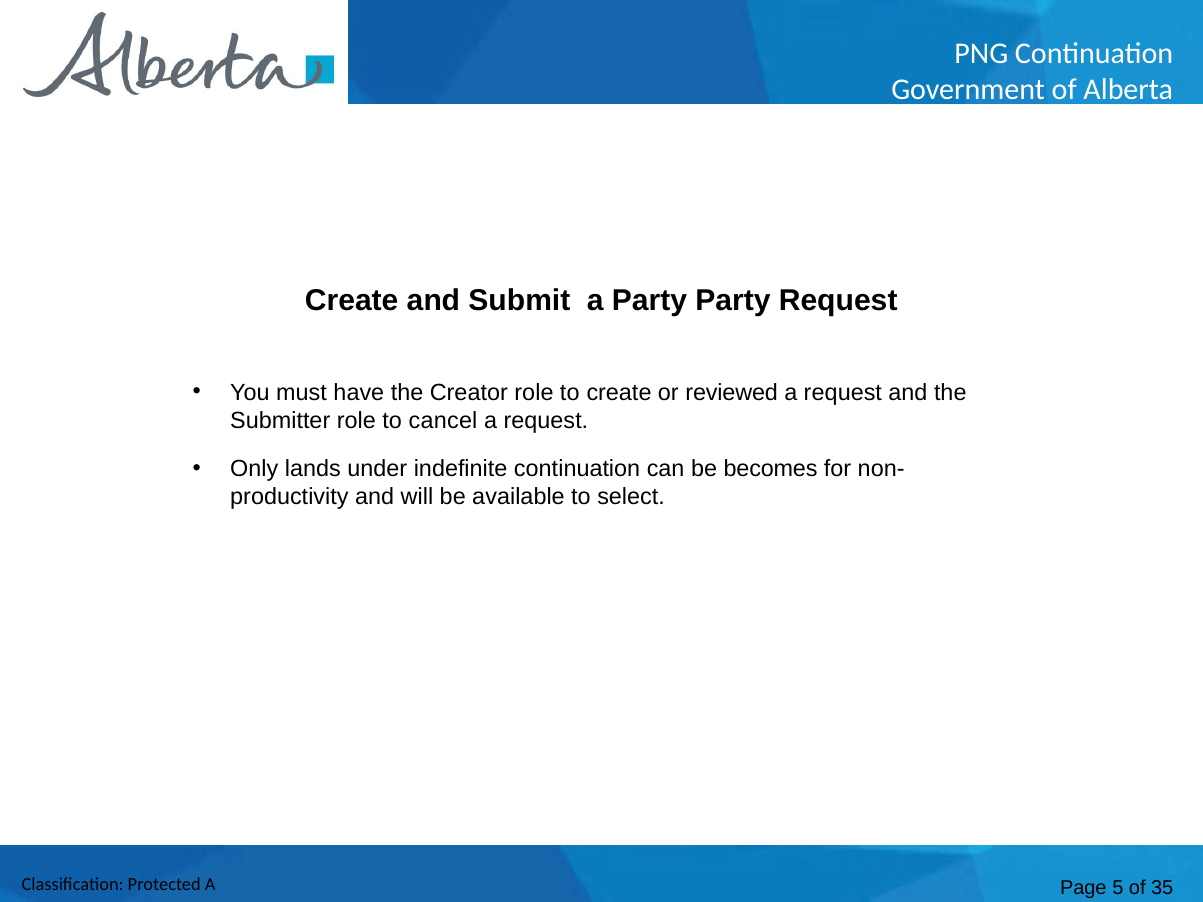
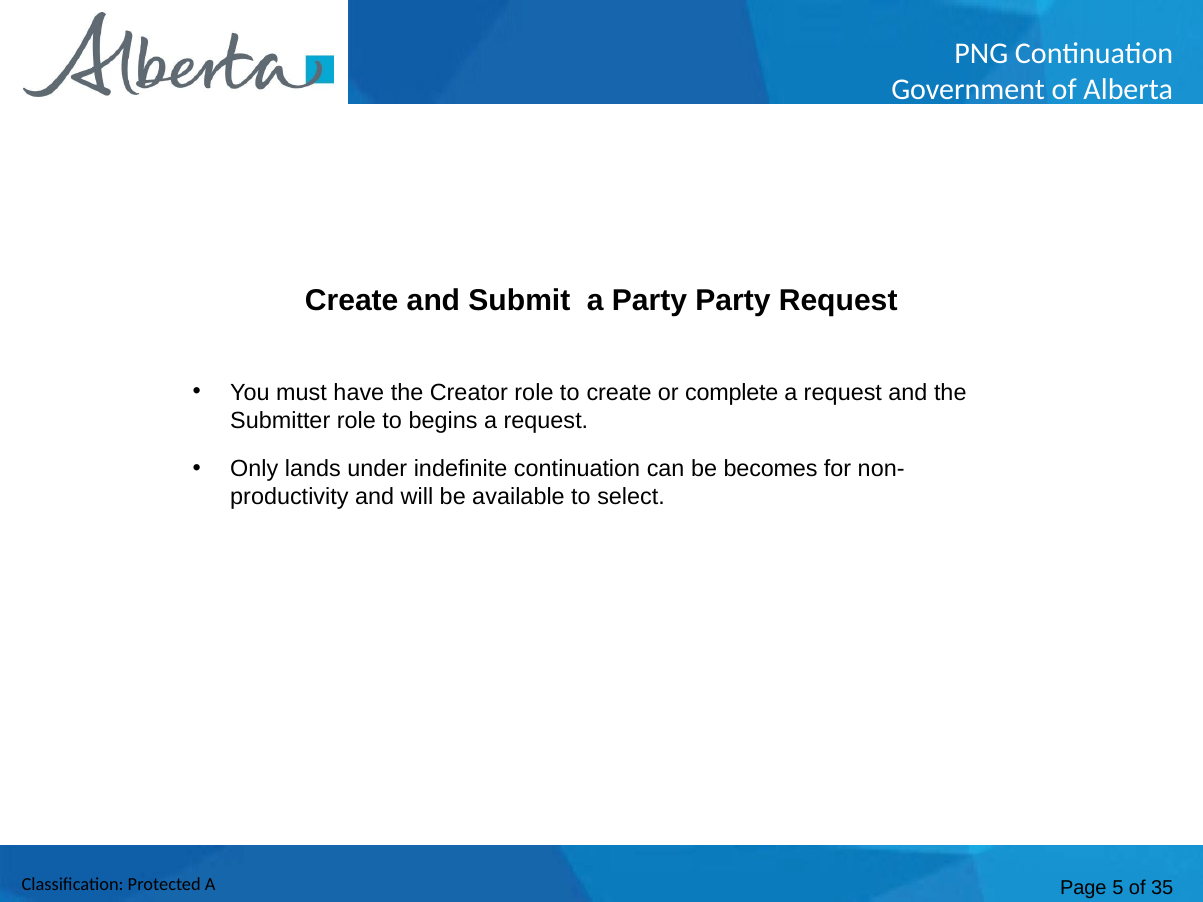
reviewed: reviewed -> complete (732, 393)
cancel: cancel -> begins (443, 421)
